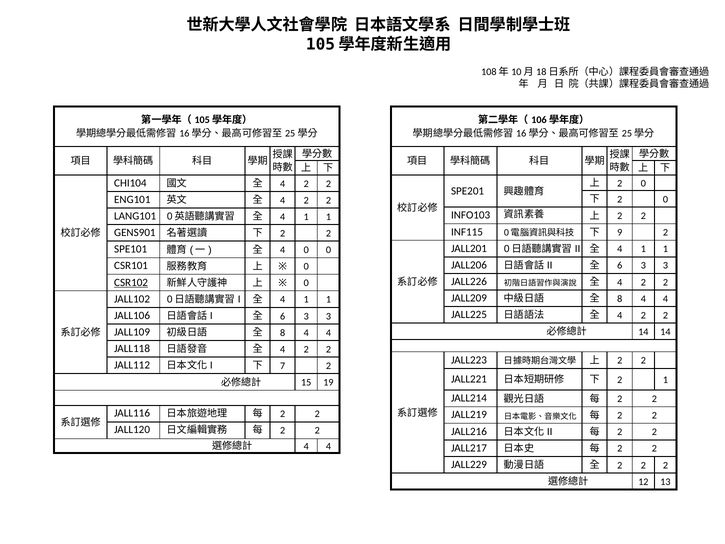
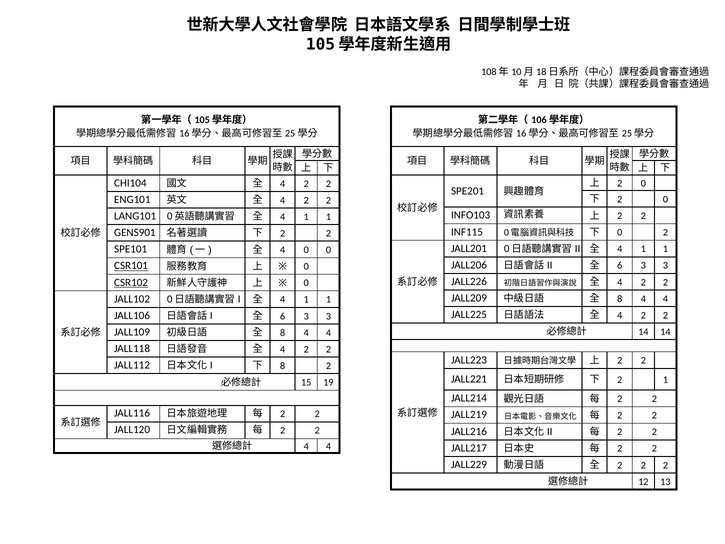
9: 9 -> 0 (620, 232)
CSR101 underline: none -> present (131, 266)
7: 7 -> 8 (283, 366)
